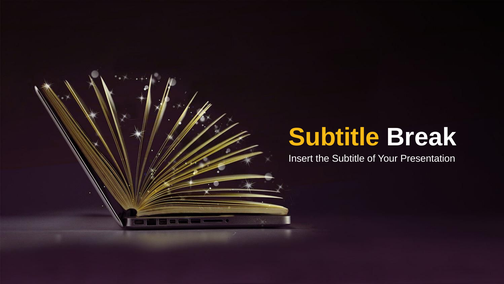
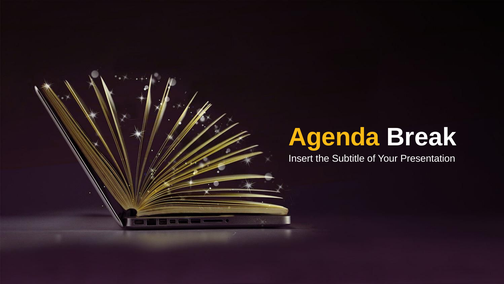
Subtitle: Subtitle -> Agenda (334, 137)
